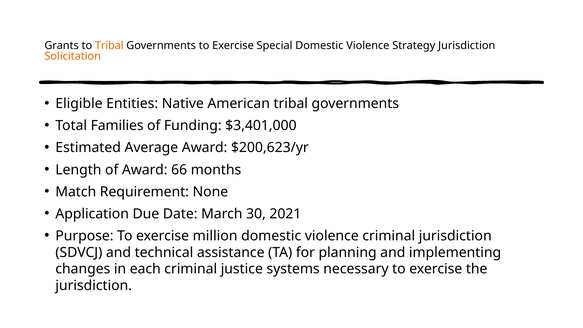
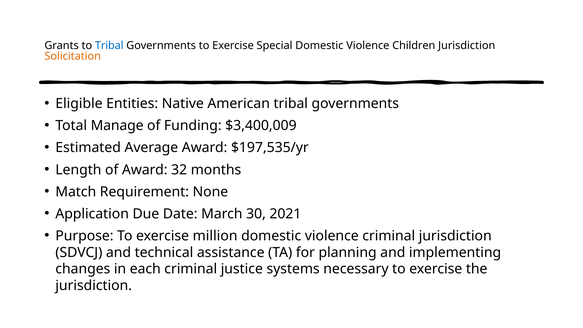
Tribal colour: orange -> blue (109, 46)
Strategy: Strategy -> Children (414, 46)
Families: Families -> Manage (117, 126)
$3,401,000: $3,401,000 -> $3,400,009 (261, 126)
$200,623/yr: $200,623/yr -> $197,535/yr (270, 148)
66: 66 -> 32 (179, 170)
